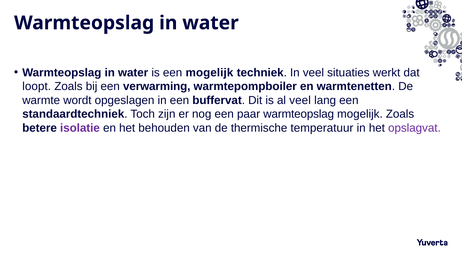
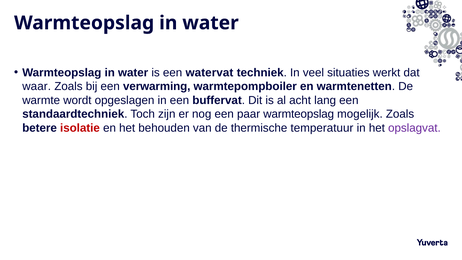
een mogelijk: mogelijk -> watervat (209, 73)
loopt: loopt -> waar (37, 86)
al veel: veel -> acht (300, 100)
isolatie colour: purple -> red (80, 128)
